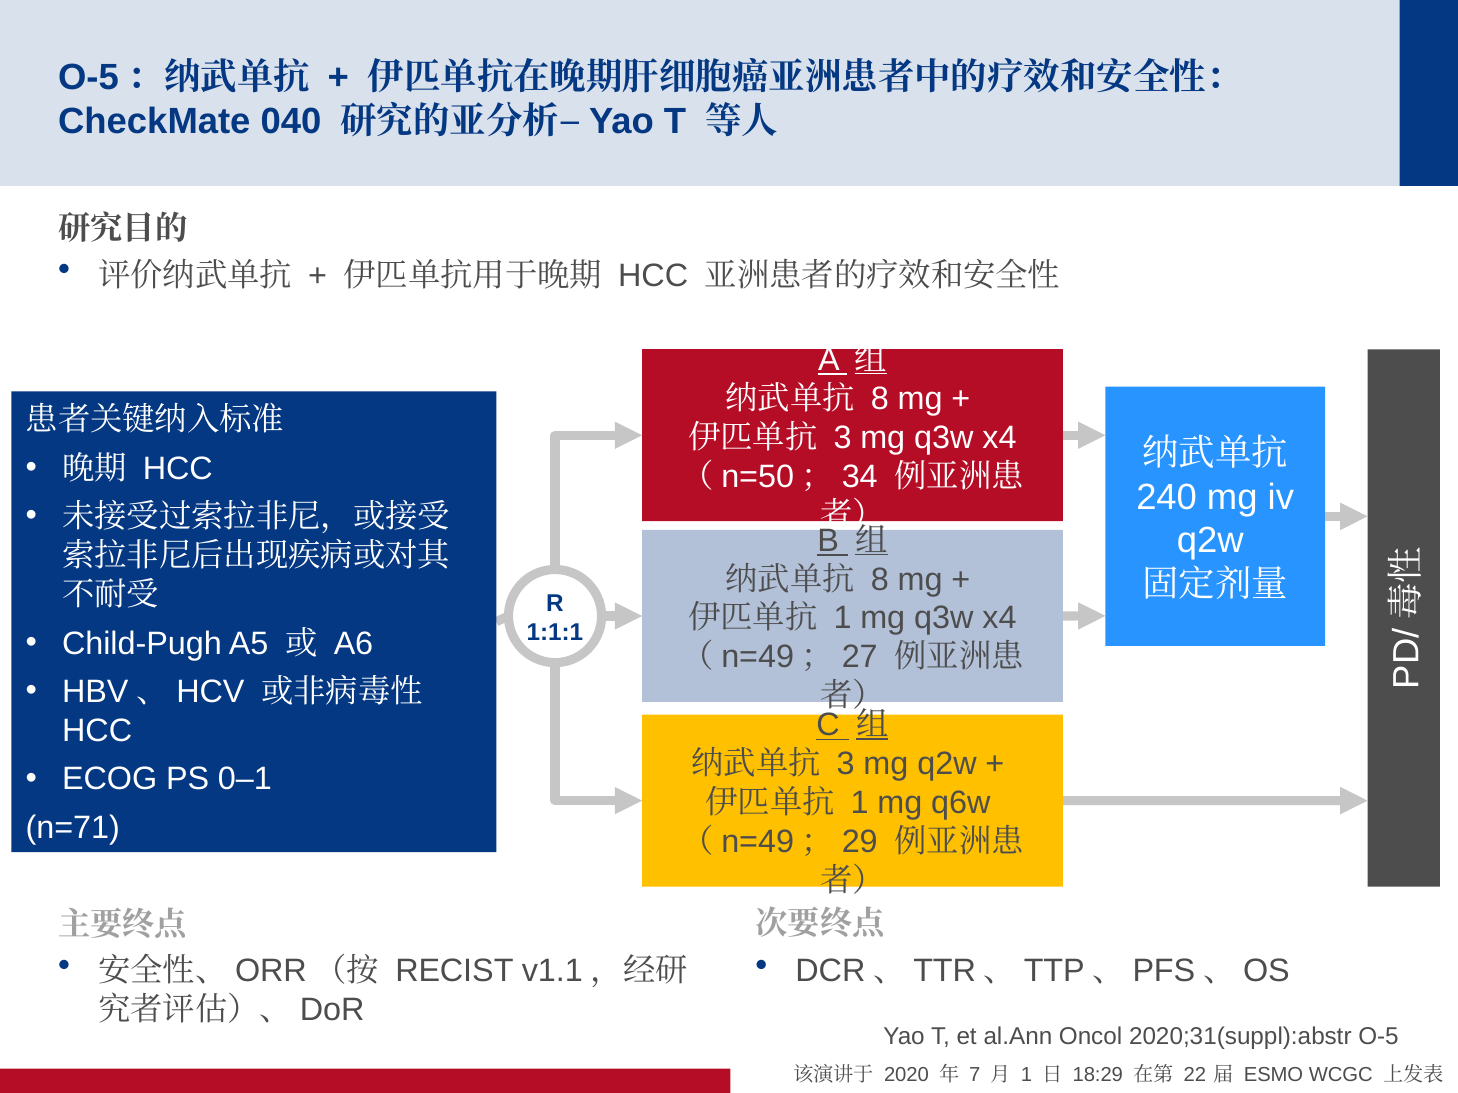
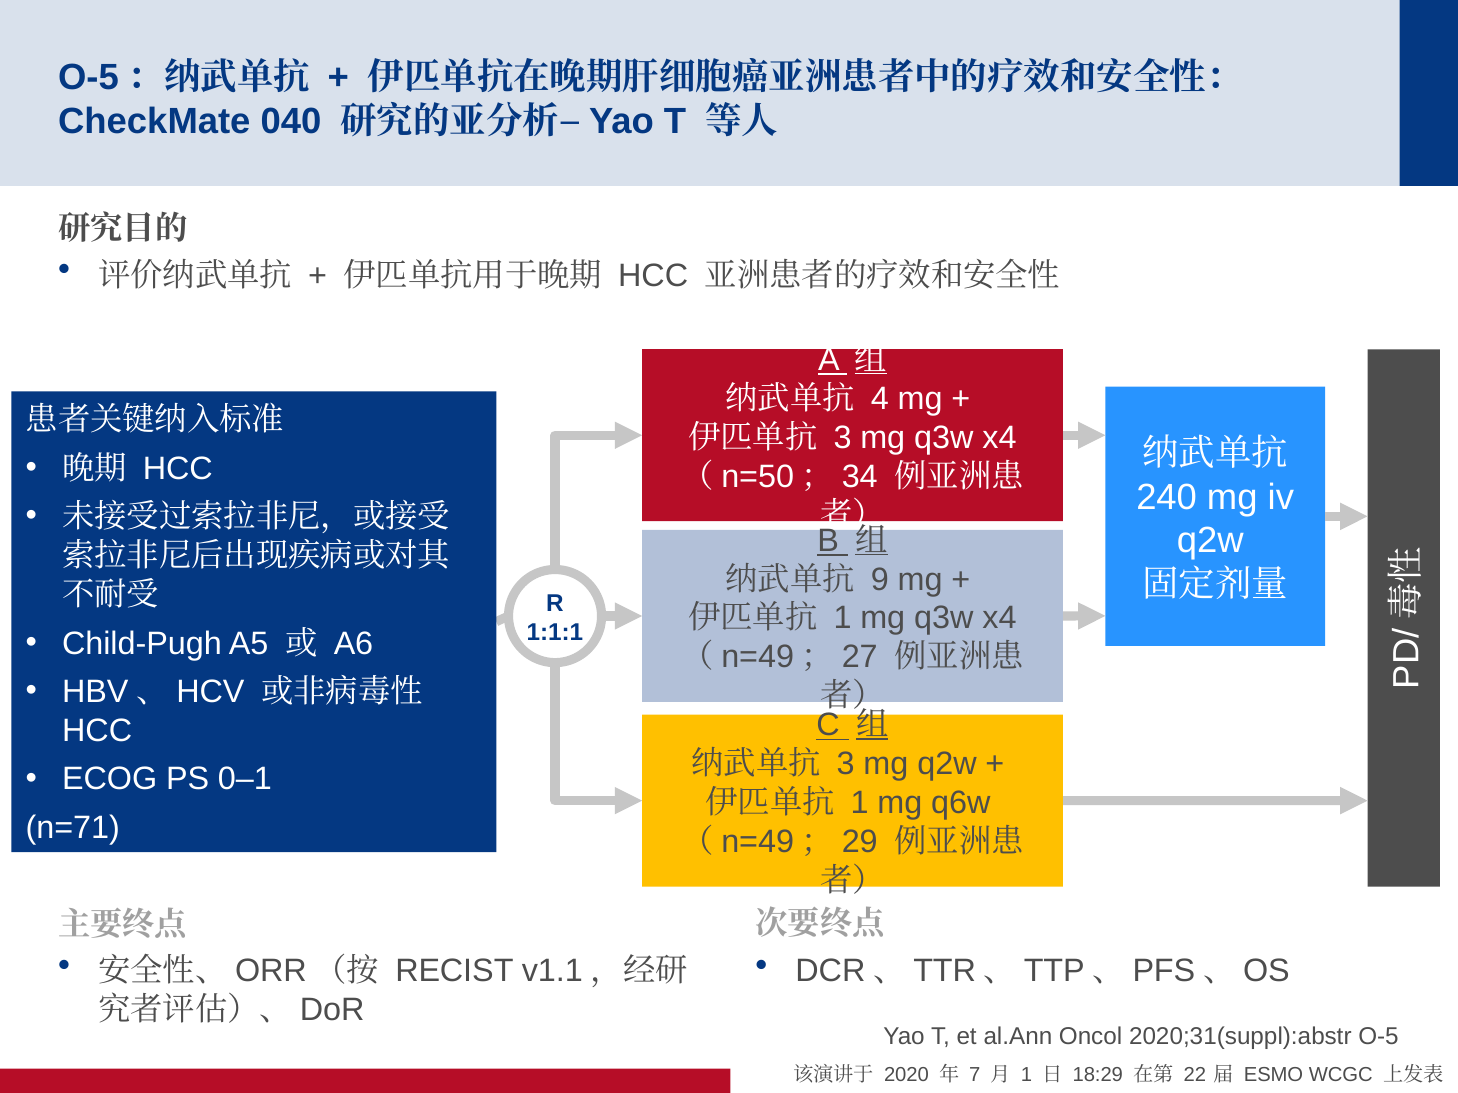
8: 8 -> 4 (880, 399)
8: 8 -> 9 (880, 580)
